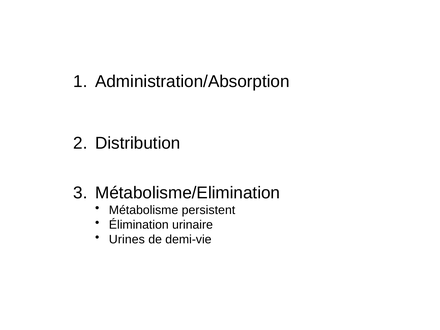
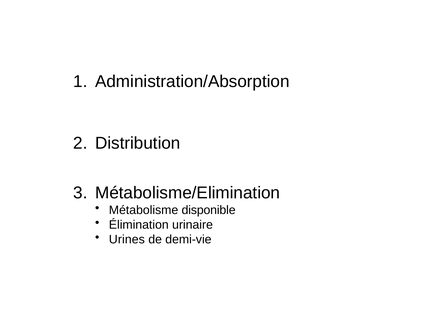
persistent: persistent -> disponible (209, 210)
